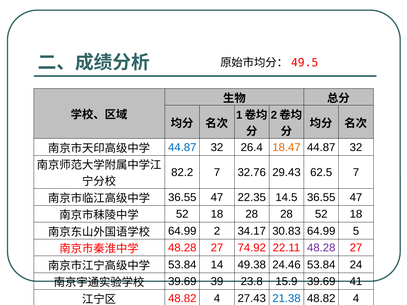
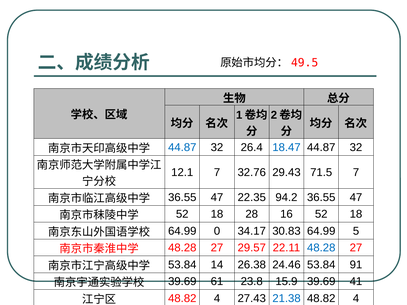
18.47 colour: orange -> blue (286, 147)
82.2: 82.2 -> 12.1 (182, 172)
62.5: 62.5 -> 71.5 (321, 172)
14.5: 14.5 -> 94.2 (286, 198)
28 28: 28 -> 16 (286, 214)
2: 2 -> 0 (217, 231)
74.92: 74.92 -> 29.57 (252, 248)
48.28 colour: purple -> blue (321, 248)
49.38: 49.38 -> 26.38 (252, 265)
24: 24 -> 91 (356, 265)
39: 39 -> 61 (217, 282)
